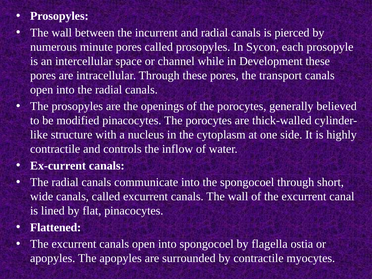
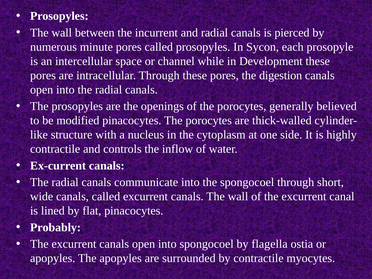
transport: transport -> digestion (281, 75)
Flattened: Flattened -> Probably (55, 227)
